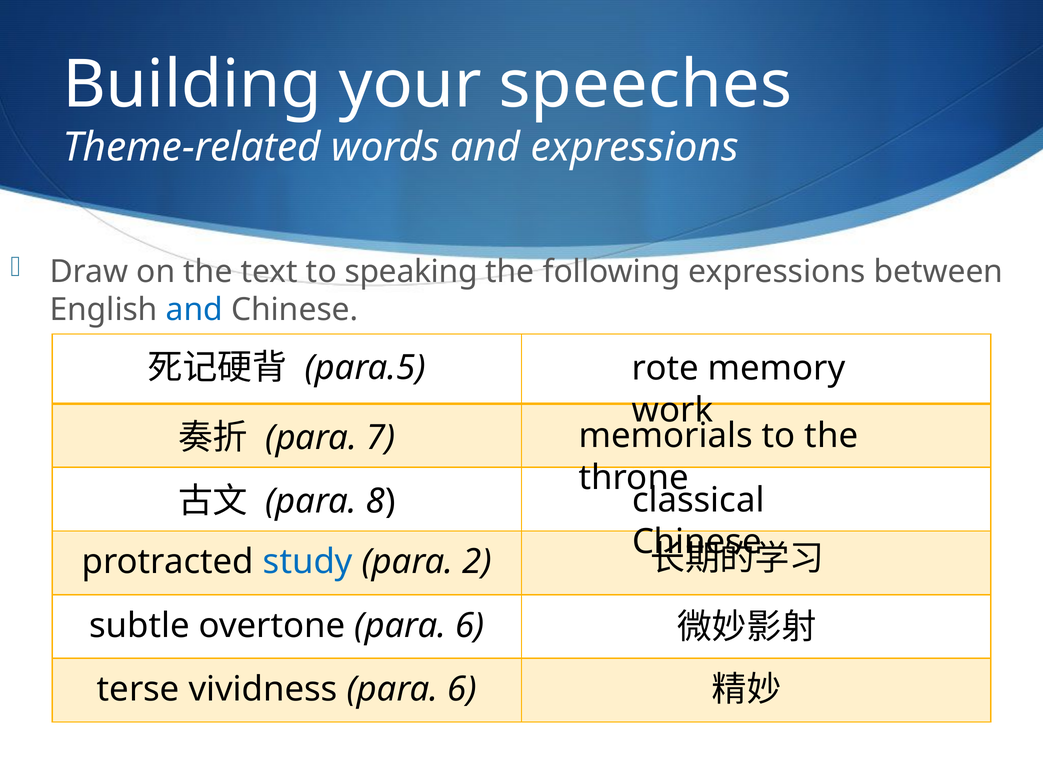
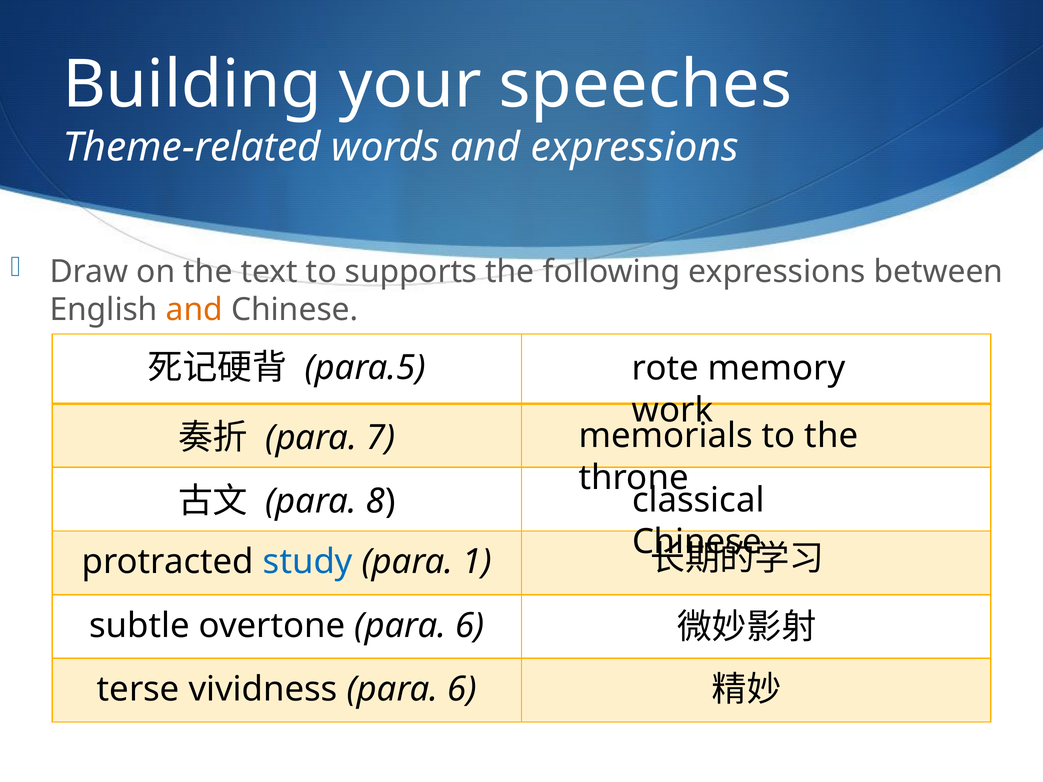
speaking: speaking -> supports (411, 272)
and colour: blue -> orange (194, 310)
2: 2 -> 1 (477, 562)
